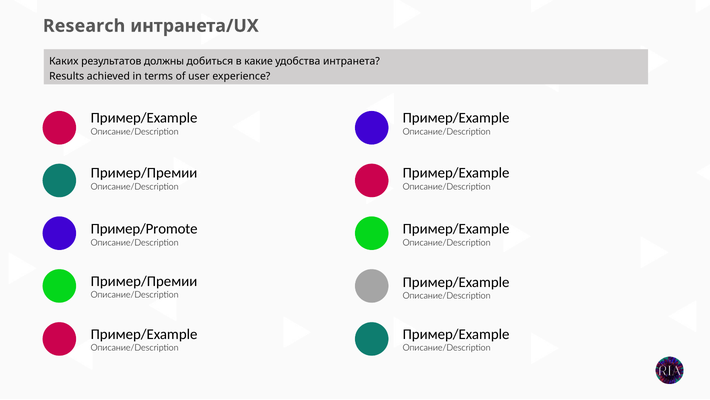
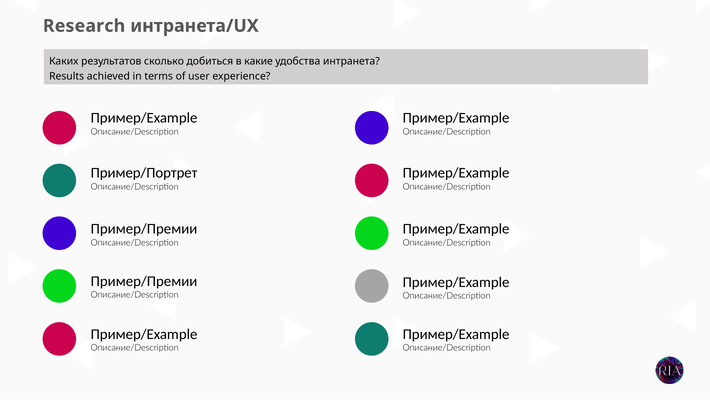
должны: должны -> сколько (164, 61)
Пример/Премии: Пример/Премии -> Пример/Портрет (144, 173)
Пример/Promote: Пример/Promote -> Пример/Премии (144, 229)
